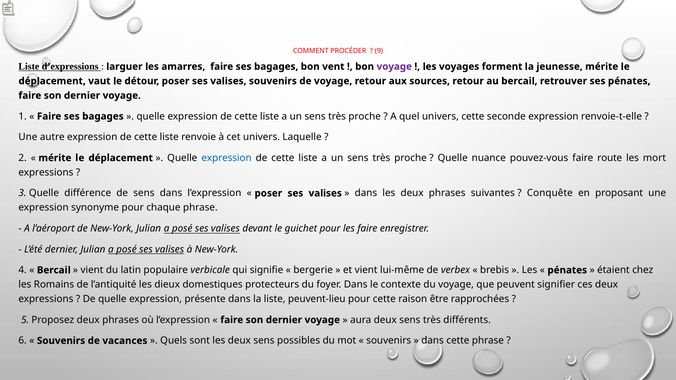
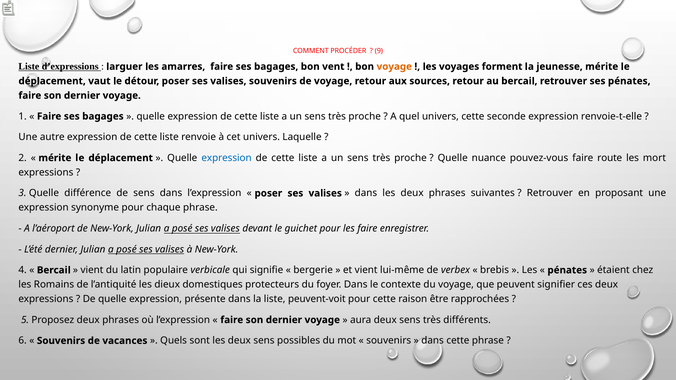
voyage colour: purple -> orange (394, 67)
Conquête: Conquête -> Retrouver (550, 193)
peuvent-lieu: peuvent-lieu -> peuvent-voit (317, 299)
